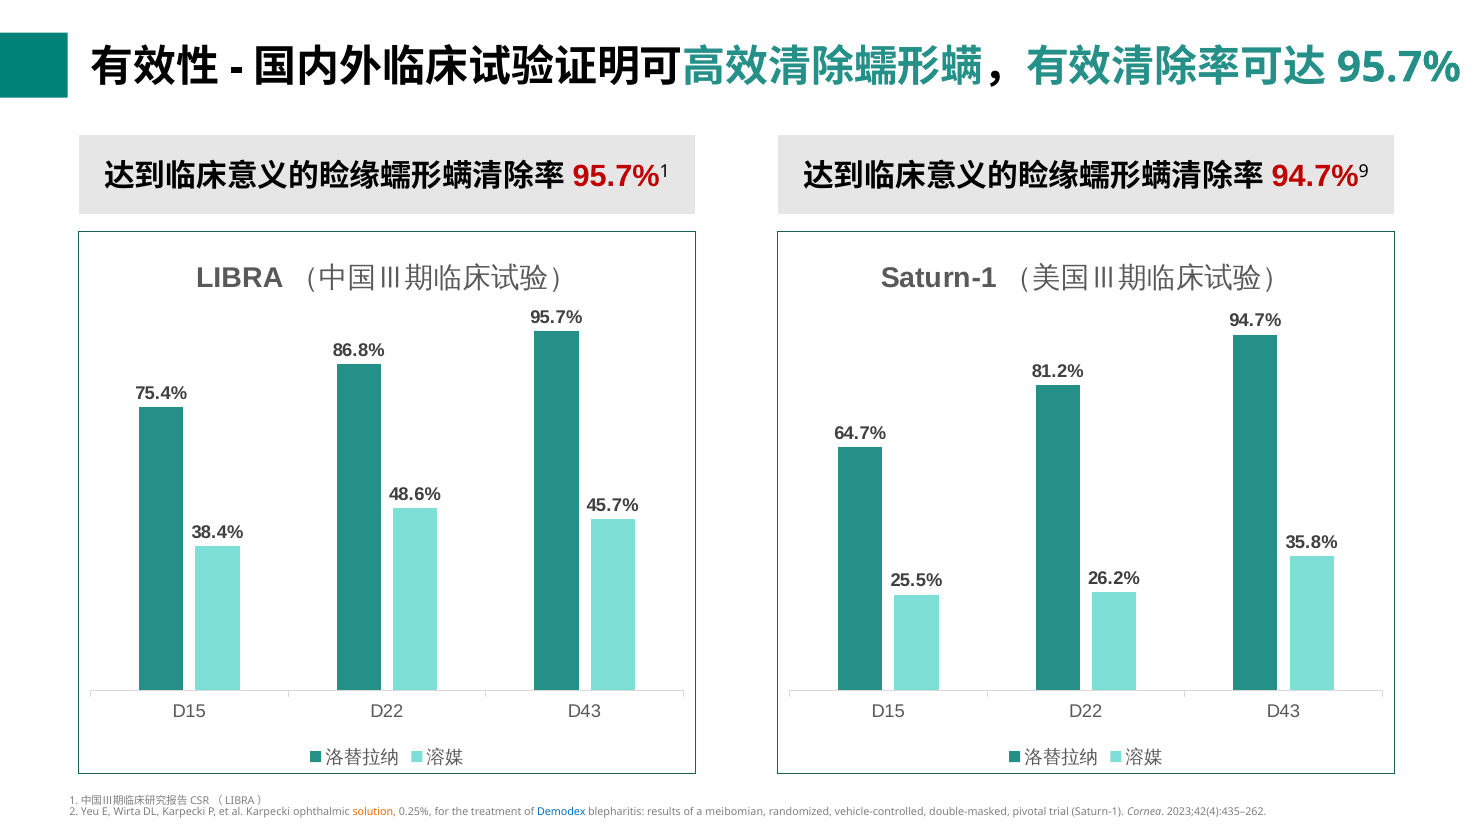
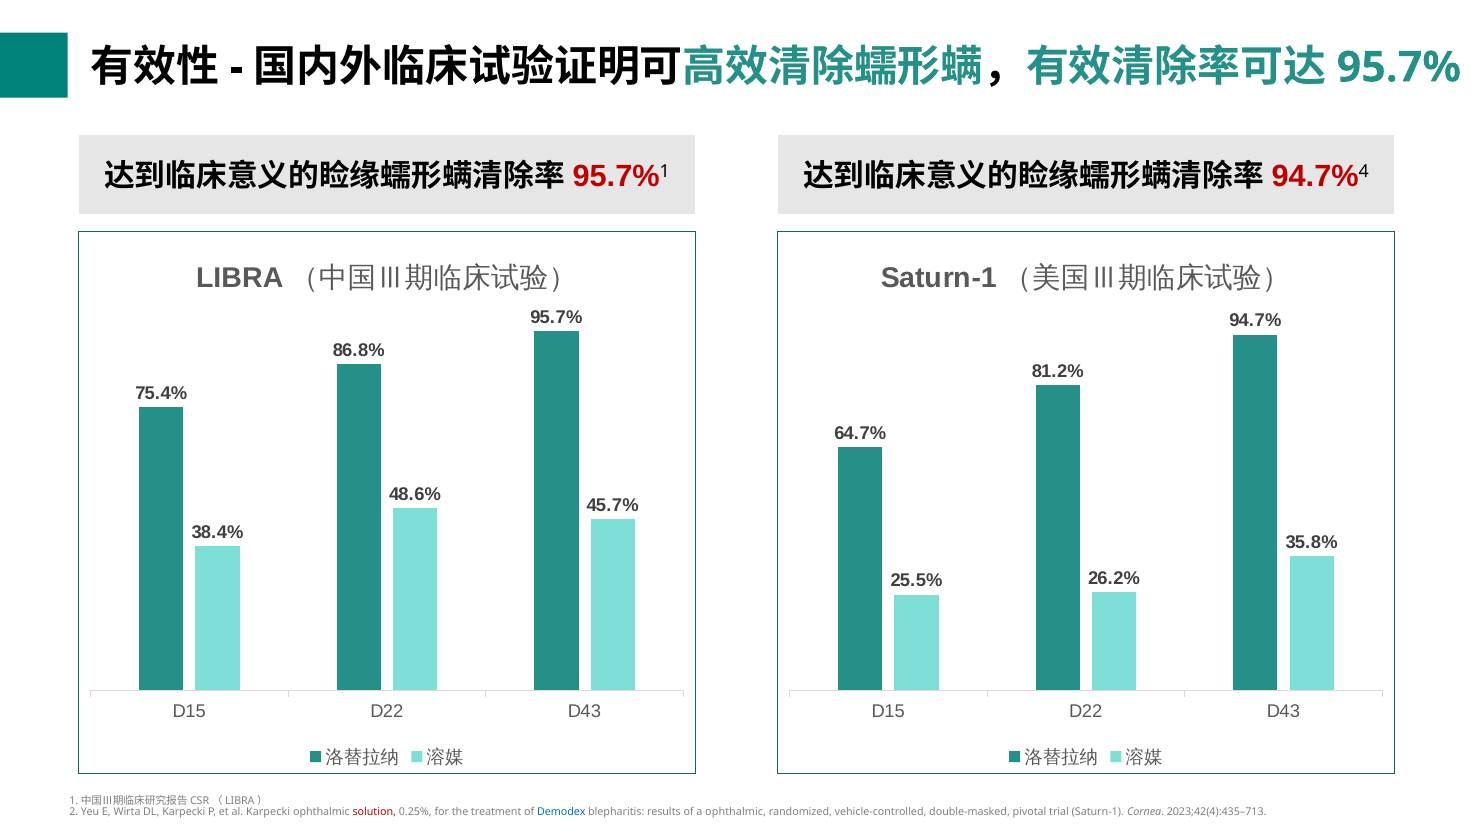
9: 9 -> 4 (1364, 171)
solution colour: orange -> red (374, 812)
a meibomian: meibomian -> ophthalmic (736, 812)
2023;42(4):435–262: 2023;42(4):435–262 -> 2023;42(4):435–713 (1217, 812)
